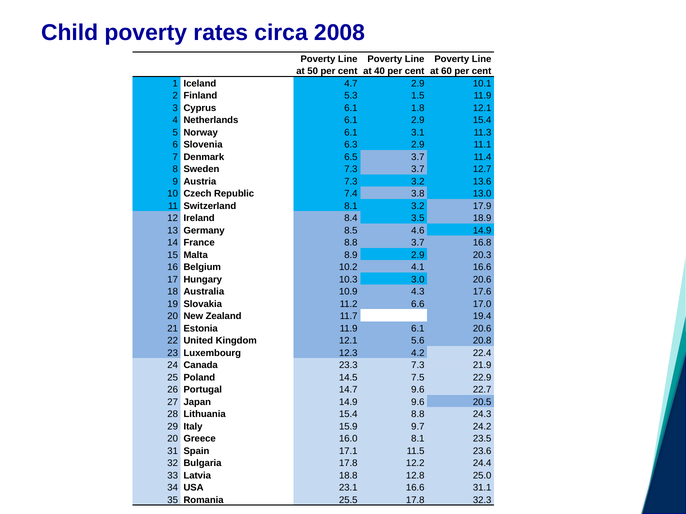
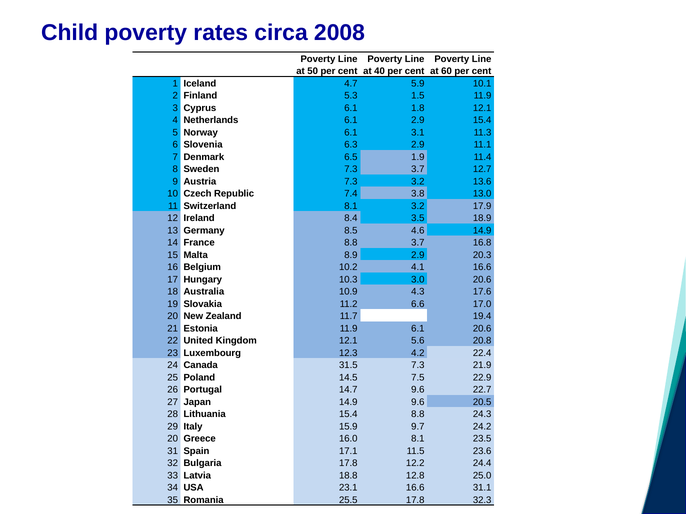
4.7 2.9: 2.9 -> 5.9 (418, 84)
6.5 3.7: 3.7 -> 1.9 (418, 157)
23.3: 23.3 -> 31.5 (348, 366)
